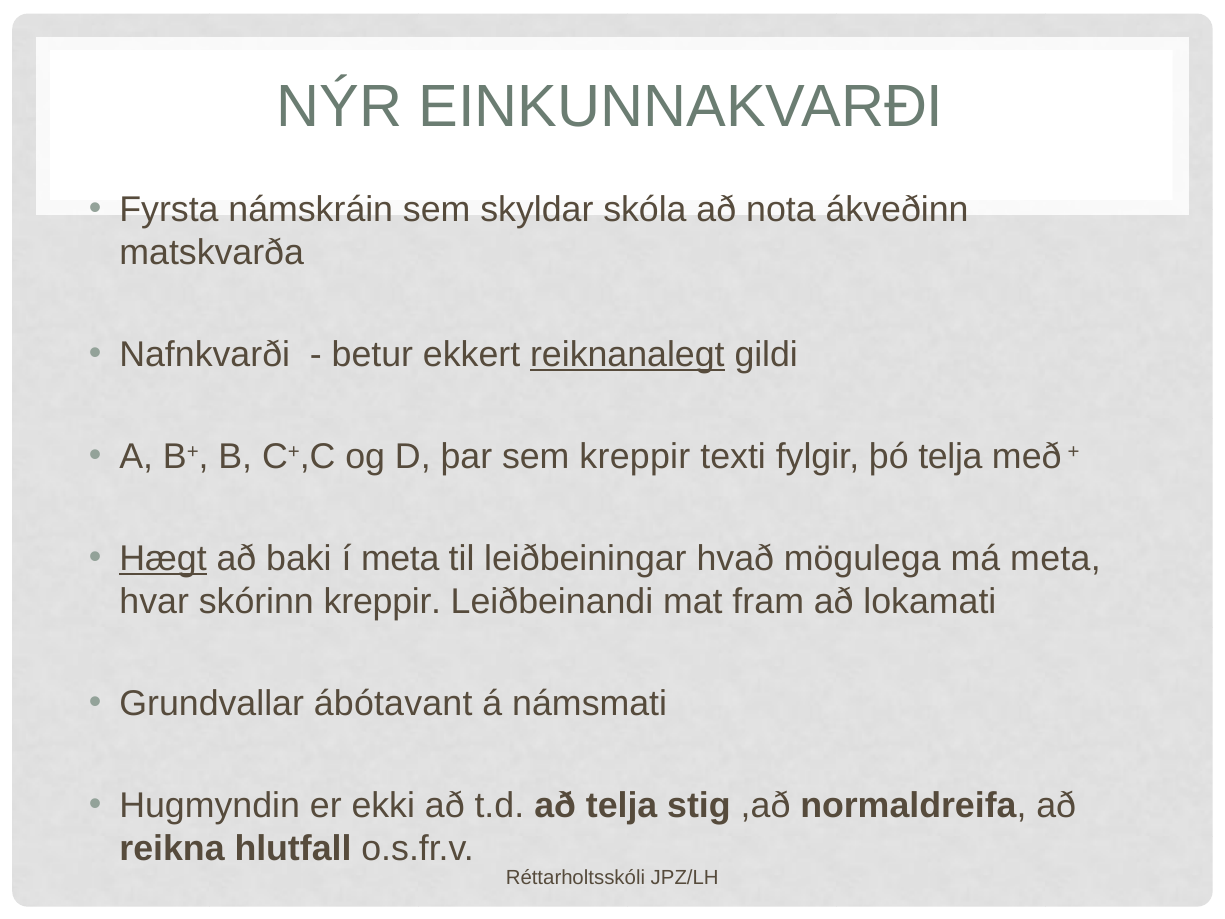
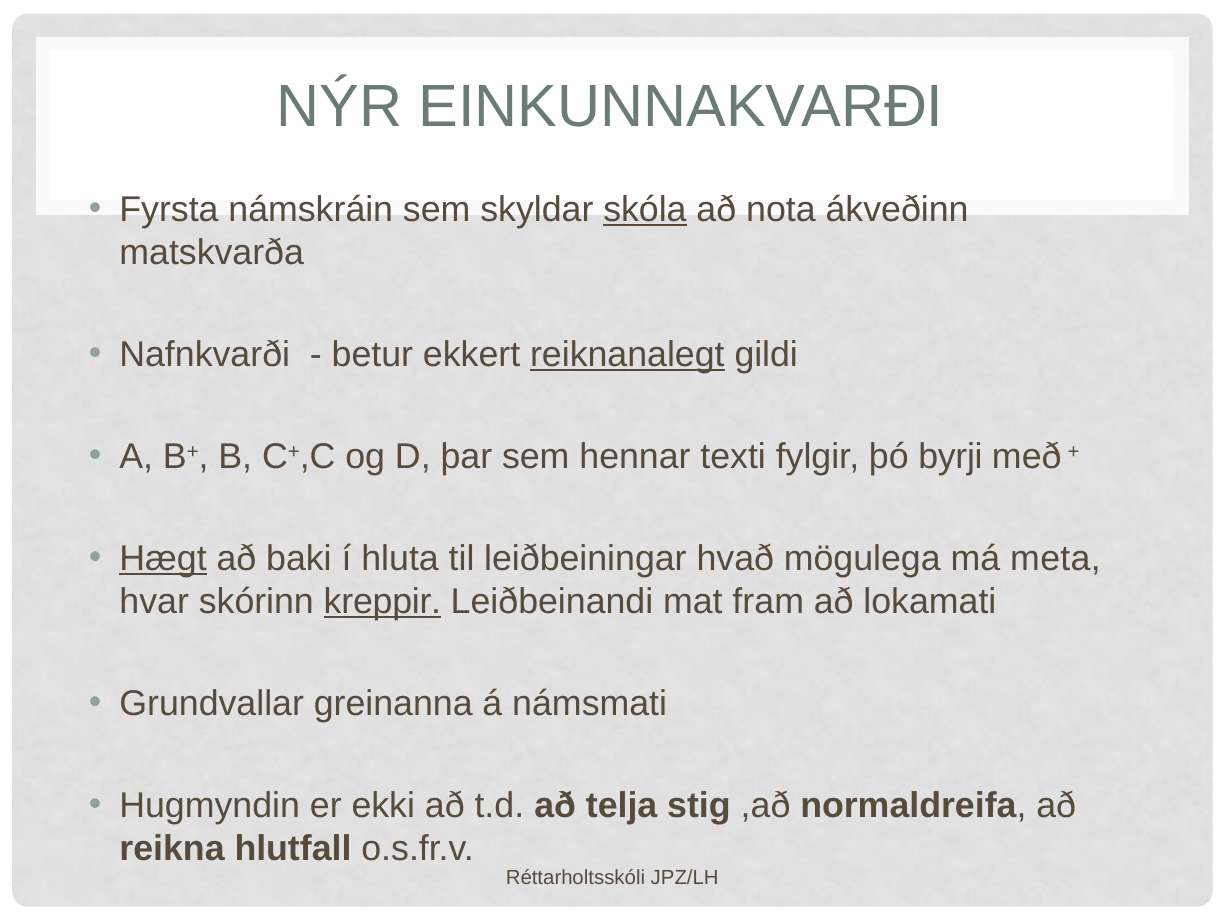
skóla underline: none -> present (645, 210)
sem kreppir: kreppir -> hennar (635, 457)
þó telja: telja -> byrji (950, 457)
í meta: meta -> hluta (400, 559)
kreppir underline: none -> present (382, 602)
ábótavant: ábótavant -> greinanna (393, 704)
